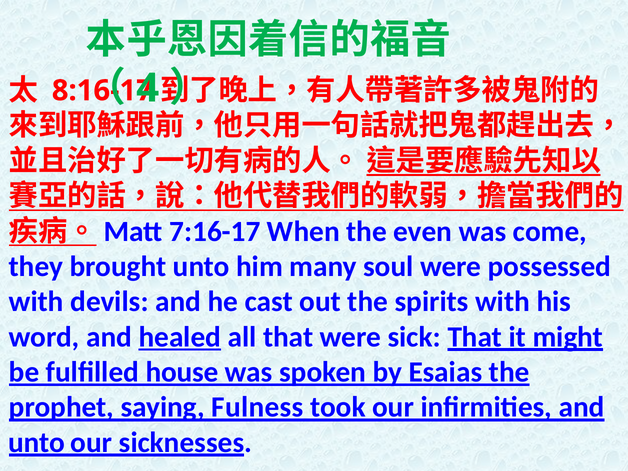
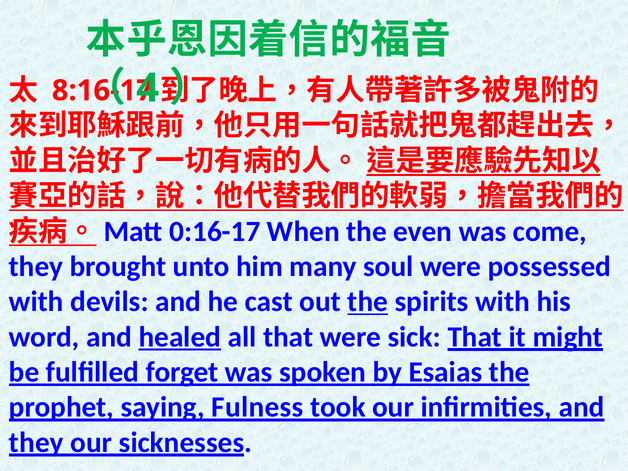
7:16-17: 7:16-17 -> 0:16-17 (215, 231)
the underline: none -> present (368, 302)
house: house -> forget (182, 372)
unto: unto -> they (36, 442)
